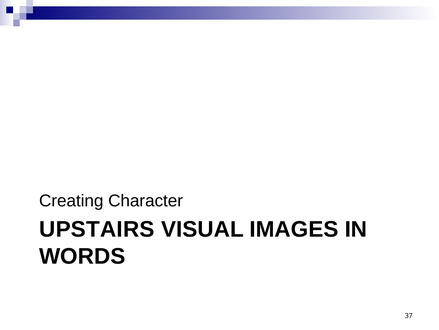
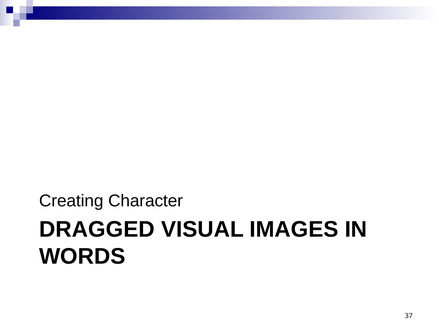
UPSTAIRS: UPSTAIRS -> DRAGGED (97, 229)
